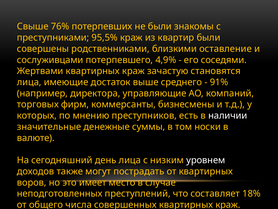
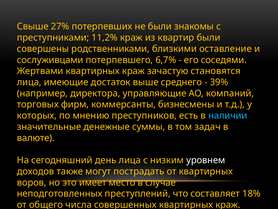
76%: 76% -> 27% (60, 26)
95,5%: 95,5% -> 11,2% (105, 38)
4,9%: 4,9% -> 6,7% (166, 60)
91%: 91% -> 39% (219, 82)
наличии colour: white -> light blue (228, 115)
носки: носки -> задач (208, 127)
